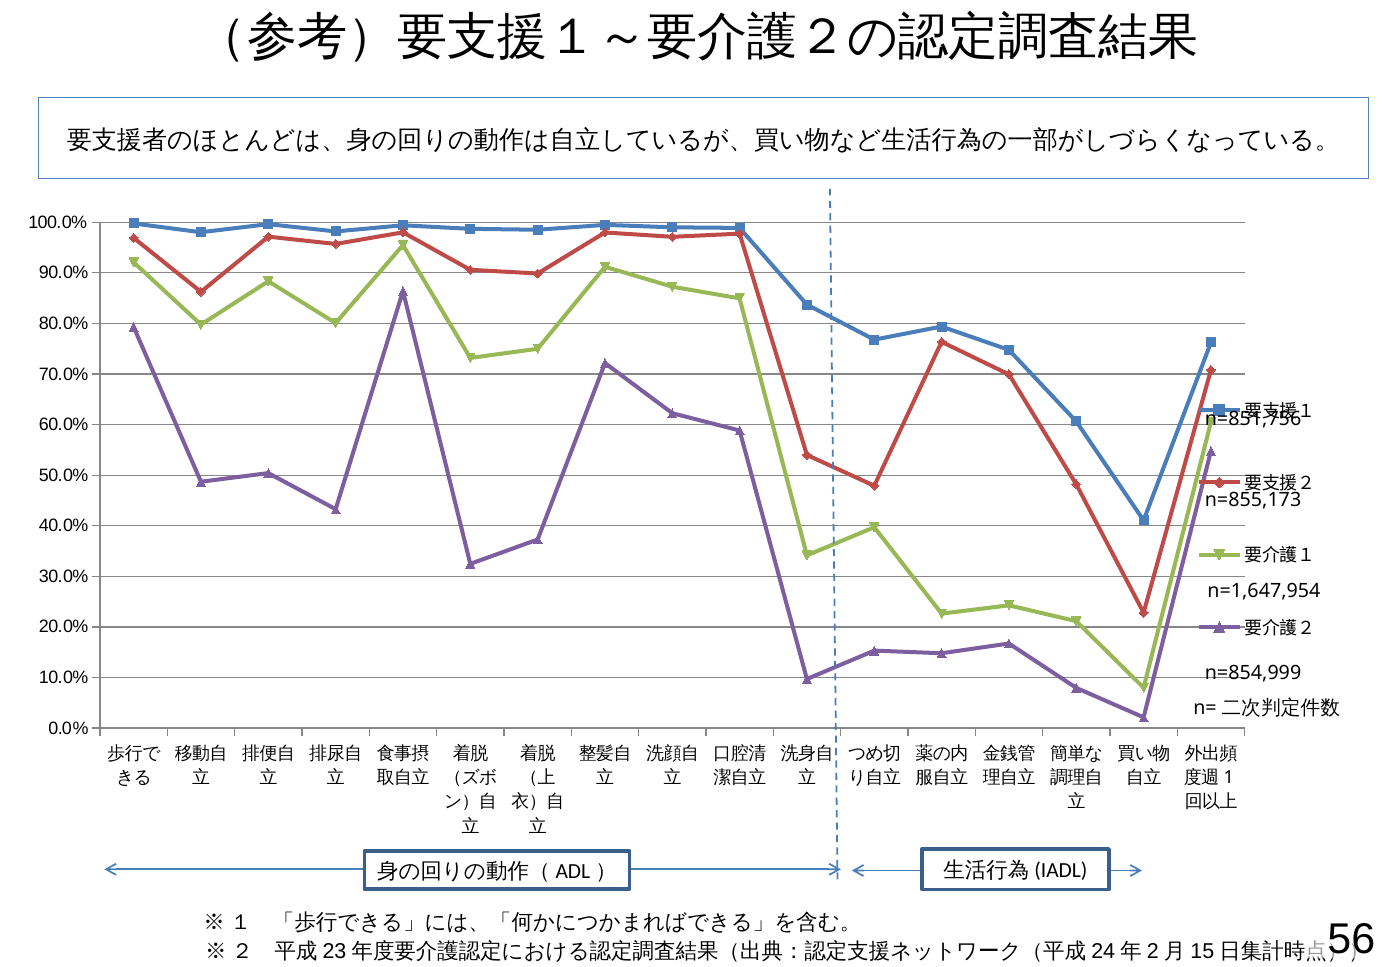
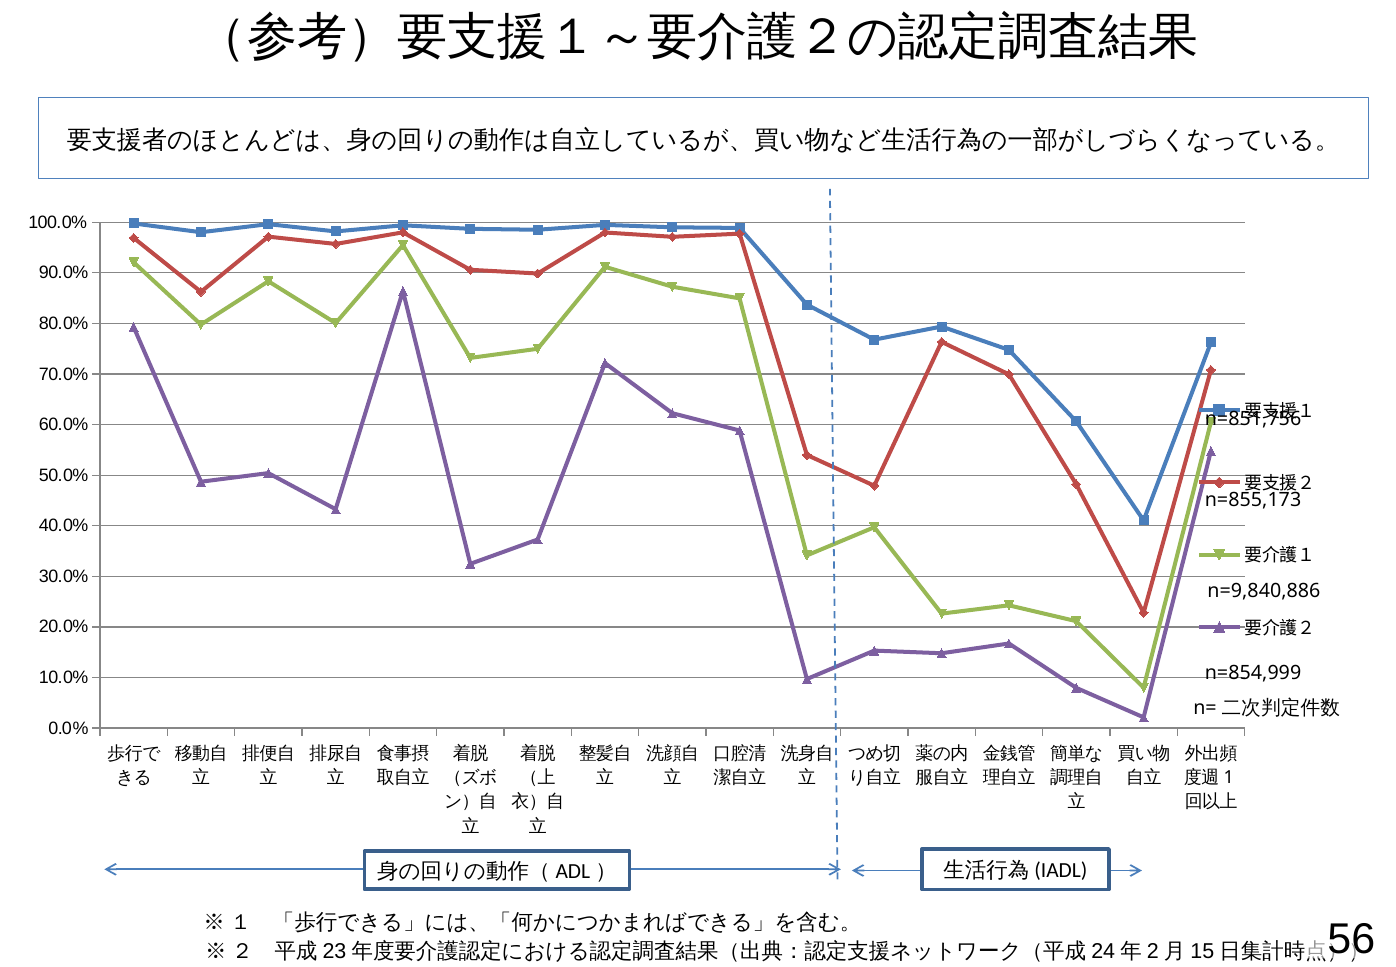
n=1,647,954: n=1,647,954 -> n=9,840,886 (1264, 591)
